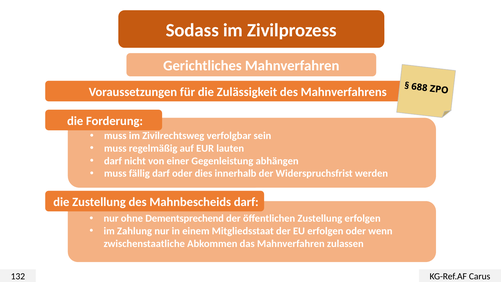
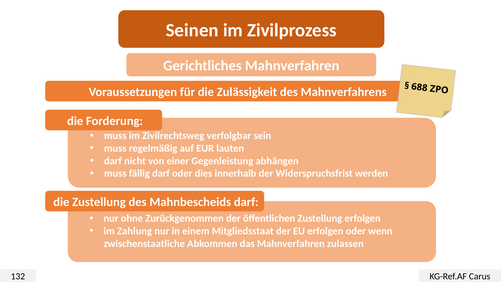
Sodass: Sodass -> Seinen (192, 30)
Dementsprechend: Dementsprechend -> Zurückgenommen (185, 218)
